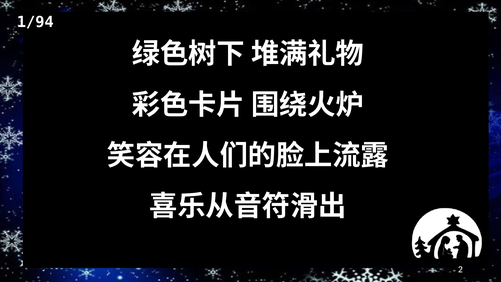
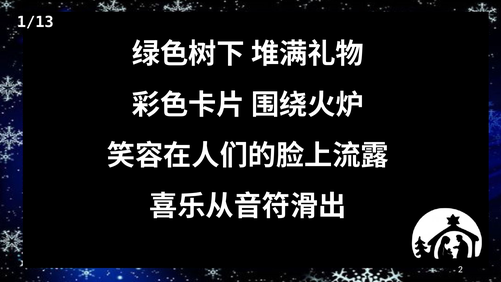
1/94: 1/94 -> 1/13 (35, 22)
